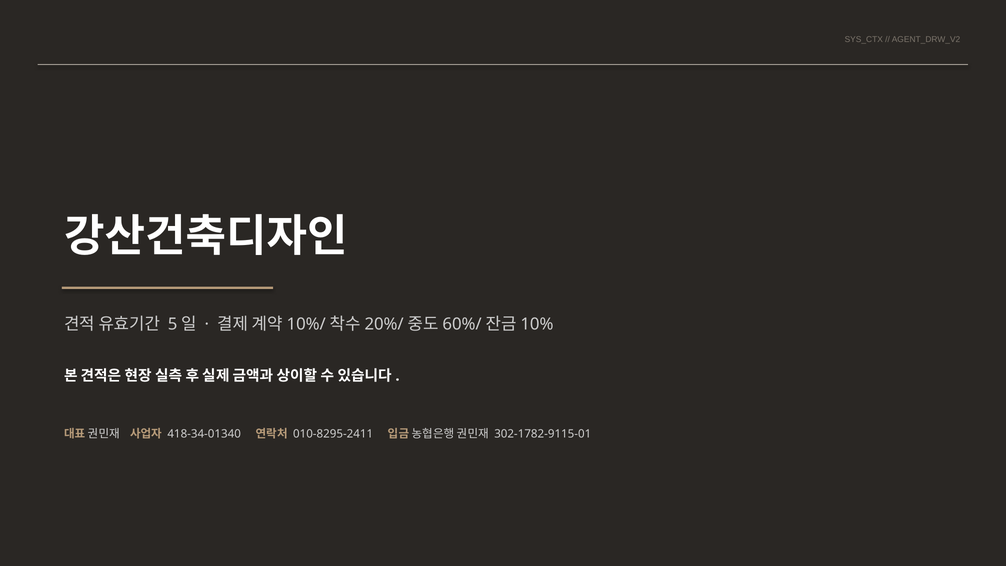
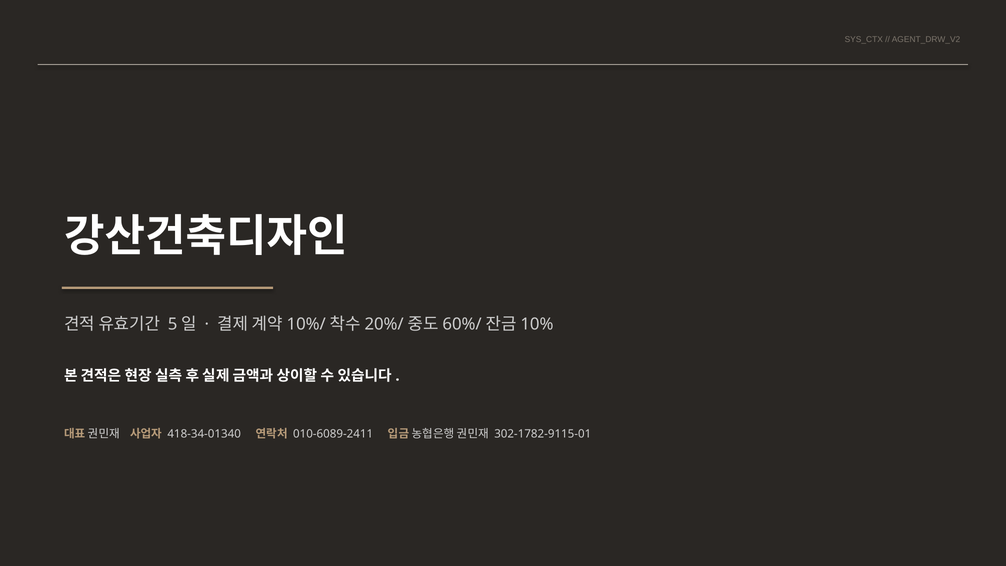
010-8295-2411: 010-8295-2411 -> 010-6089-2411 (333, 434)
